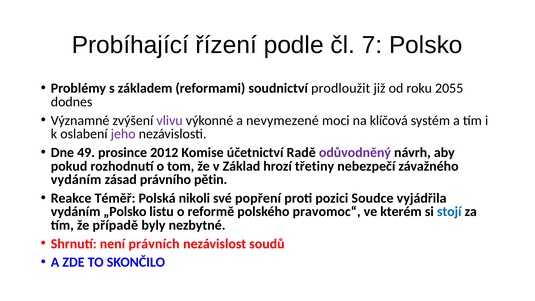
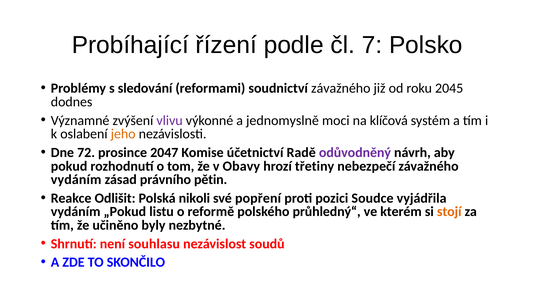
základem: základem -> sledování (145, 88)
soudnictví prodloužit: prodloužit -> závažného (341, 88)
2055: 2055 -> 2045 (449, 88)
nevymezené: nevymezené -> jednomyslně (283, 120)
jeho colour: purple -> orange (123, 134)
49: 49 -> 72 (86, 153)
2012: 2012 -> 2047 (164, 153)
Základ: Základ -> Obavy (241, 166)
Téměř: Téměř -> Odlišit (115, 198)
„Polsko: „Polsko -> „Pokud (125, 212)
pravomoc“: pravomoc“ -> průhledný“ (327, 212)
stojí colour: blue -> orange (449, 212)
případě: případě -> učiněno (115, 225)
právních: právních -> souhlasu (154, 244)
